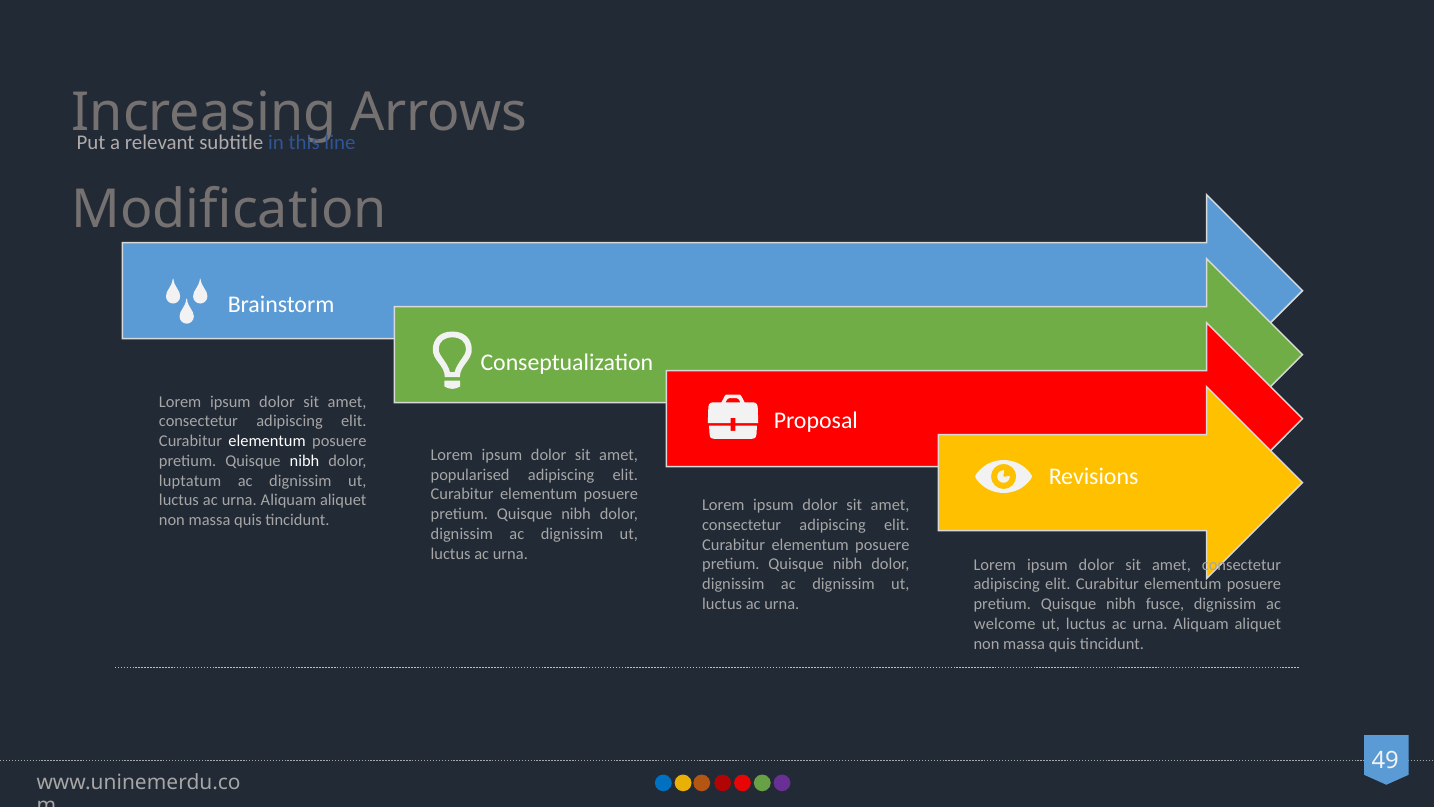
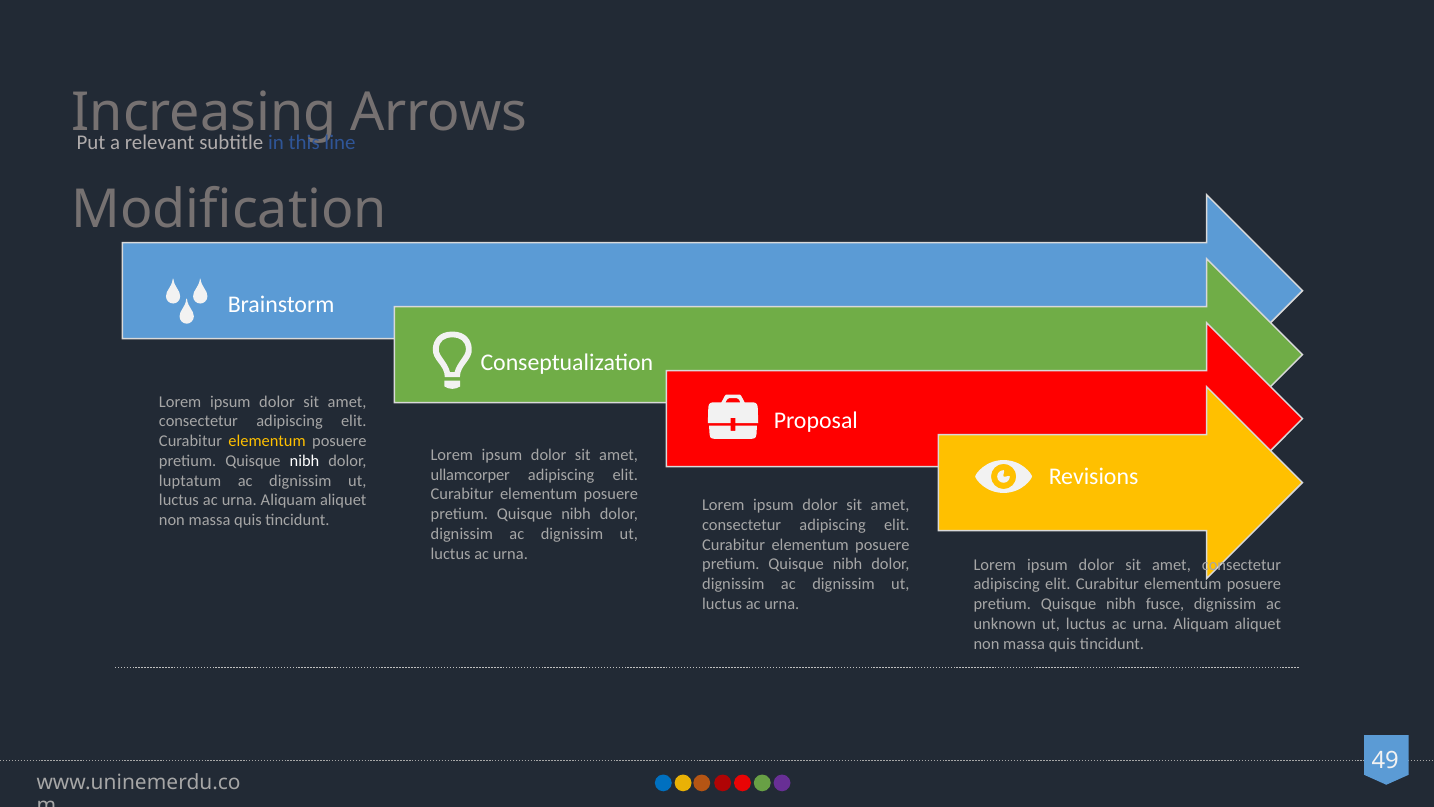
elementum colour: white -> yellow (267, 441)
popularised: popularised -> ullamcorper (470, 475)
welcome: welcome -> unknown (1005, 624)
